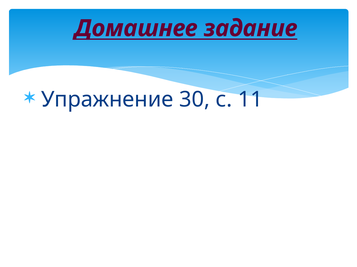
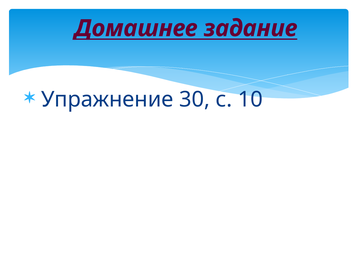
11: 11 -> 10 (250, 100)
